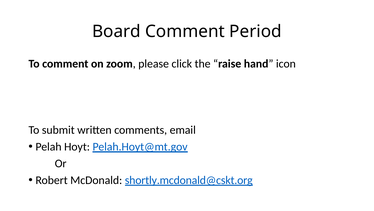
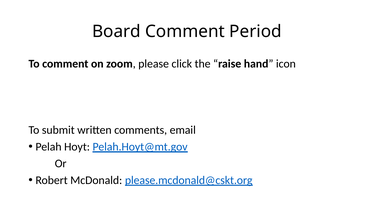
shortly.mcdonald@cskt.org: shortly.mcdonald@cskt.org -> please.mcdonald@cskt.org (189, 180)
